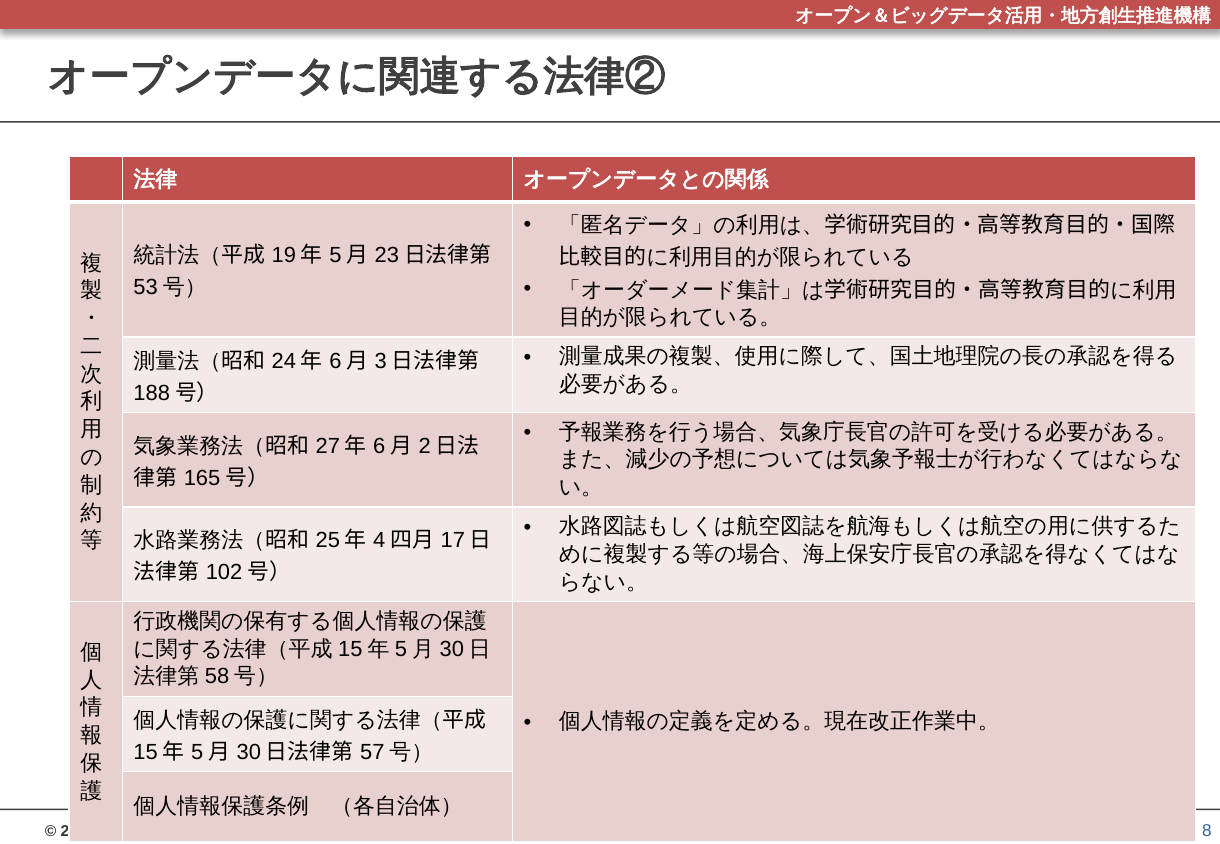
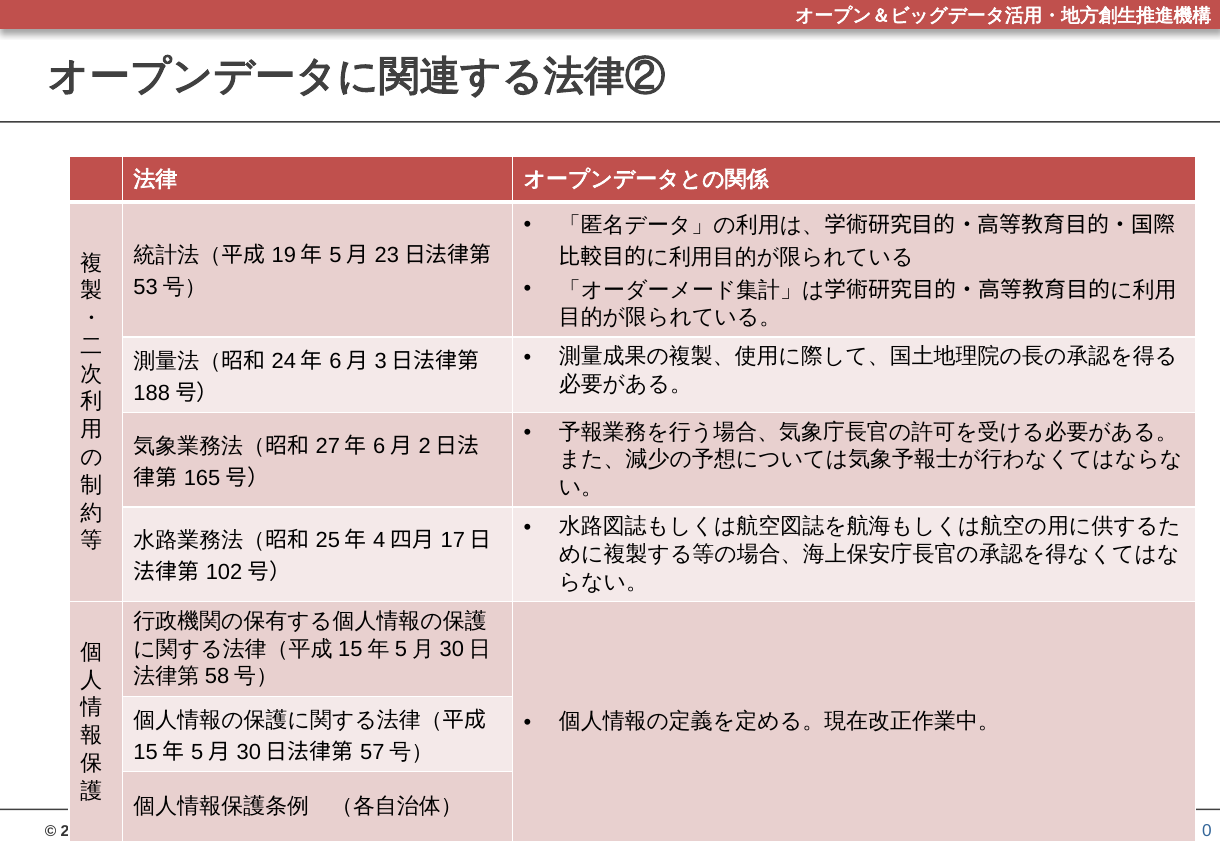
8: 8 -> 0 (1207, 831)
